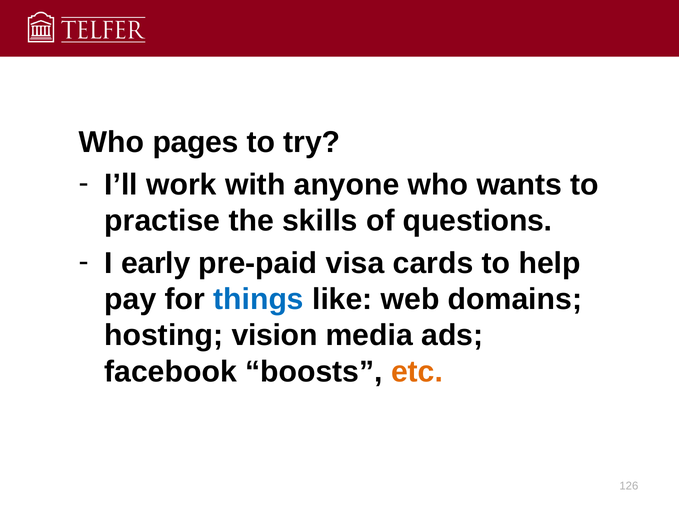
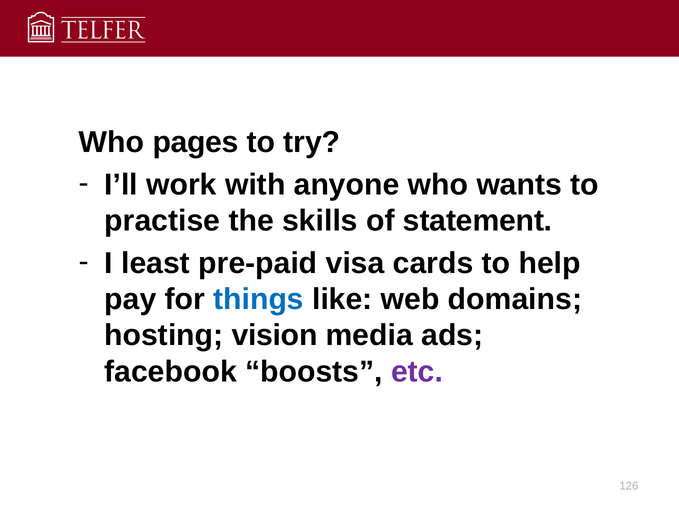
questions: questions -> statement (478, 221)
early: early -> least (156, 263)
etc colour: orange -> purple (417, 372)
